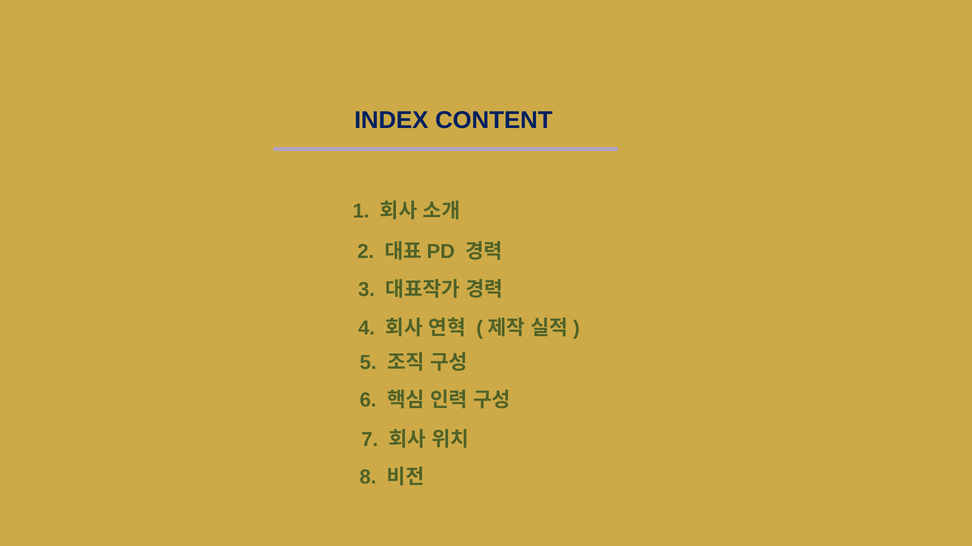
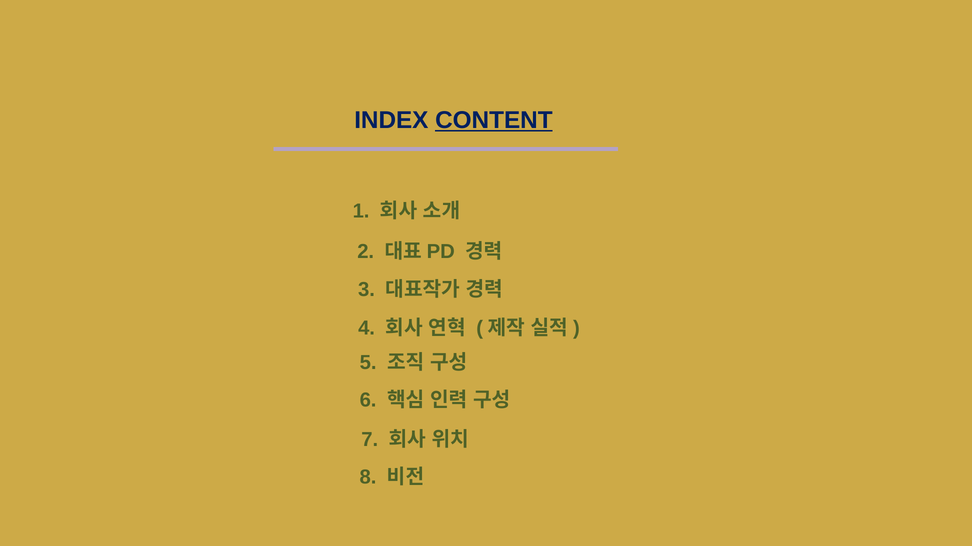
CONTENT underline: none -> present (494, 120)
